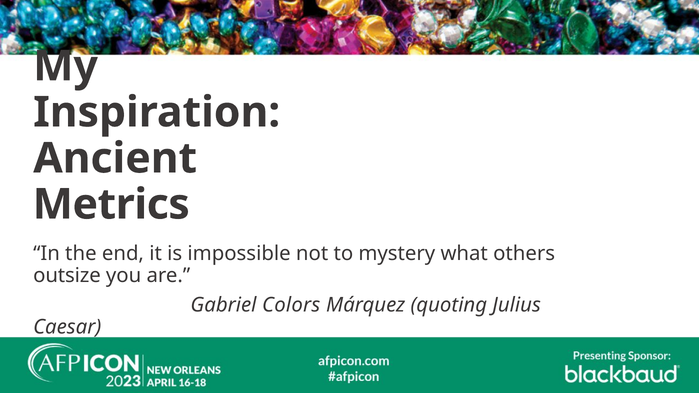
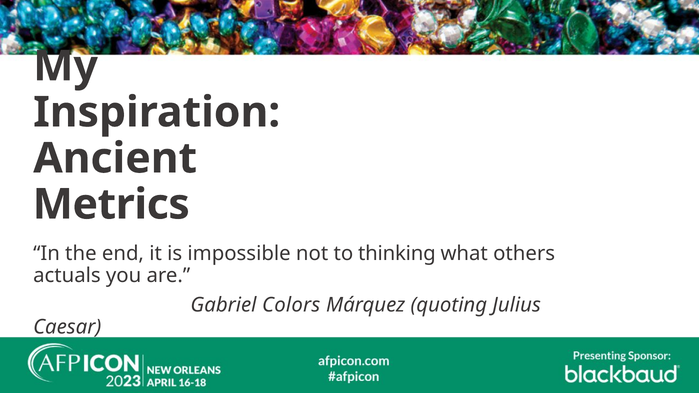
mystery: mystery -> thinking (397, 254)
outsize: outsize -> actuals (67, 276)
